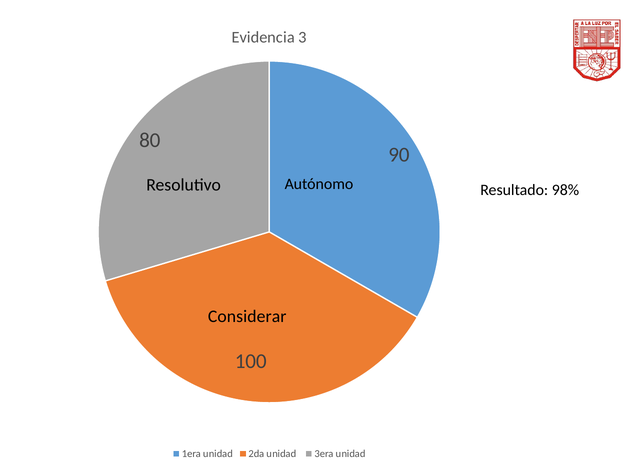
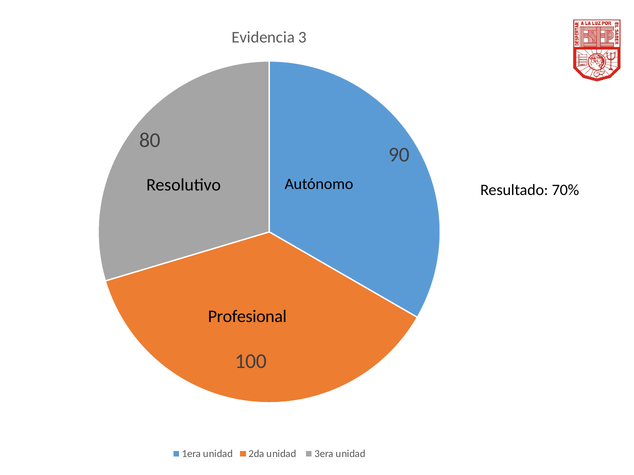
98%: 98% -> 70% (565, 190)
Considerar: Considerar -> Profesional (247, 317)
